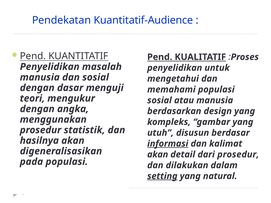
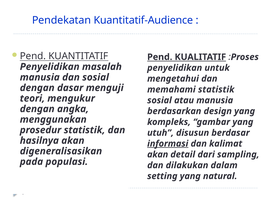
memahami populasi: populasi -> statistik (216, 90)
dari prosedur: prosedur -> sampling (238, 155)
setting underline: present -> none (162, 176)
